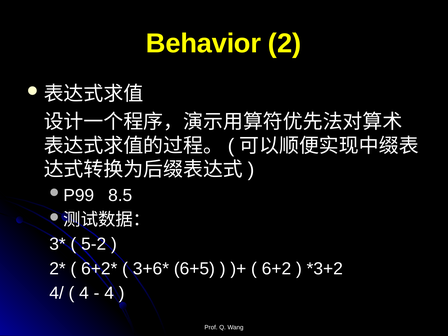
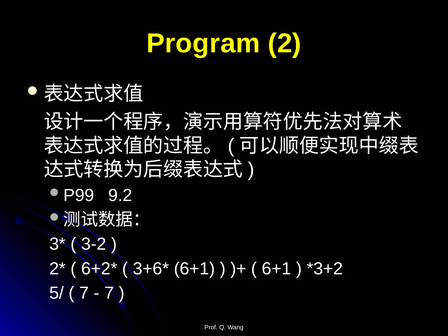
Behavior: Behavior -> Program (203, 43)
8.5: 8.5 -> 9.2 (120, 195)
5-2: 5-2 -> 3-2 (94, 244)
6+5: 6+5 -> 6+1 (194, 269)
6+2: 6+2 -> 6+1 (276, 269)
4/: 4/ -> 5/ (57, 293)
4: 4 -> 7 (84, 293)
4: 4 -> 7 (109, 293)
